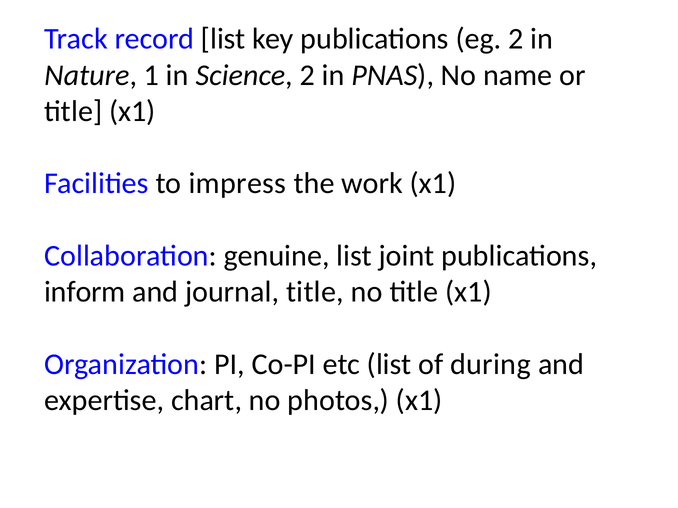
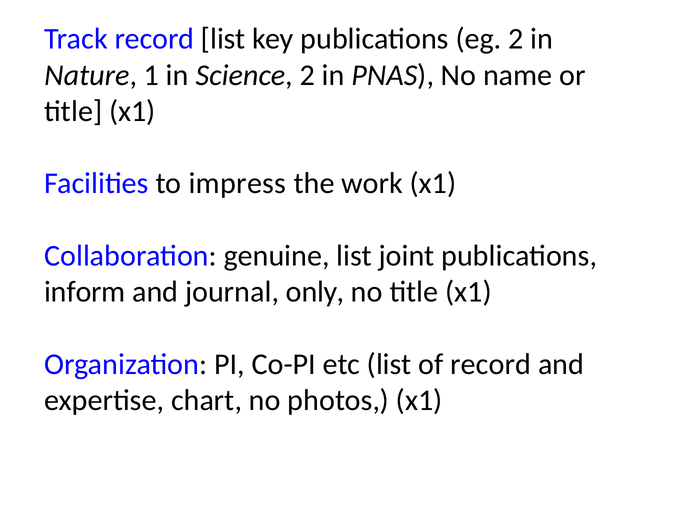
journal title: title -> only (315, 292)
of during: during -> record (491, 365)
